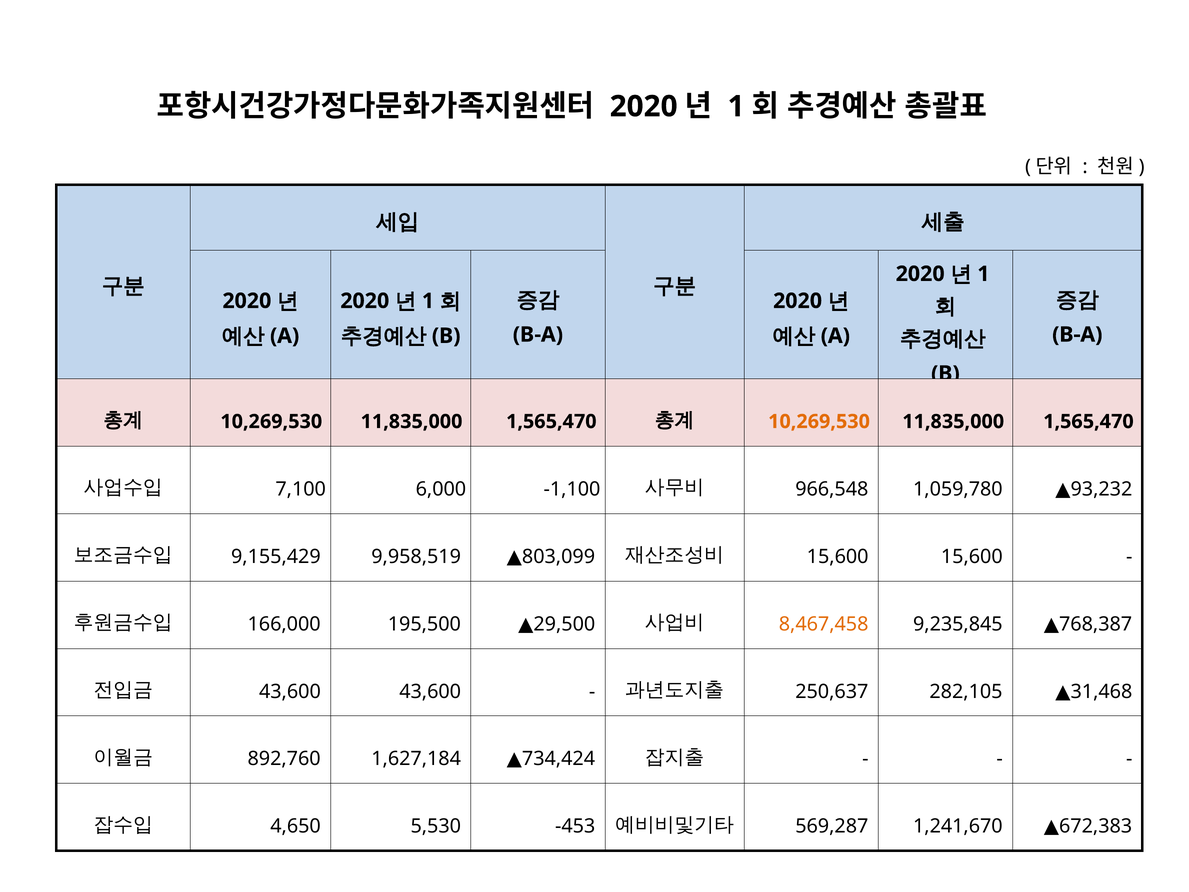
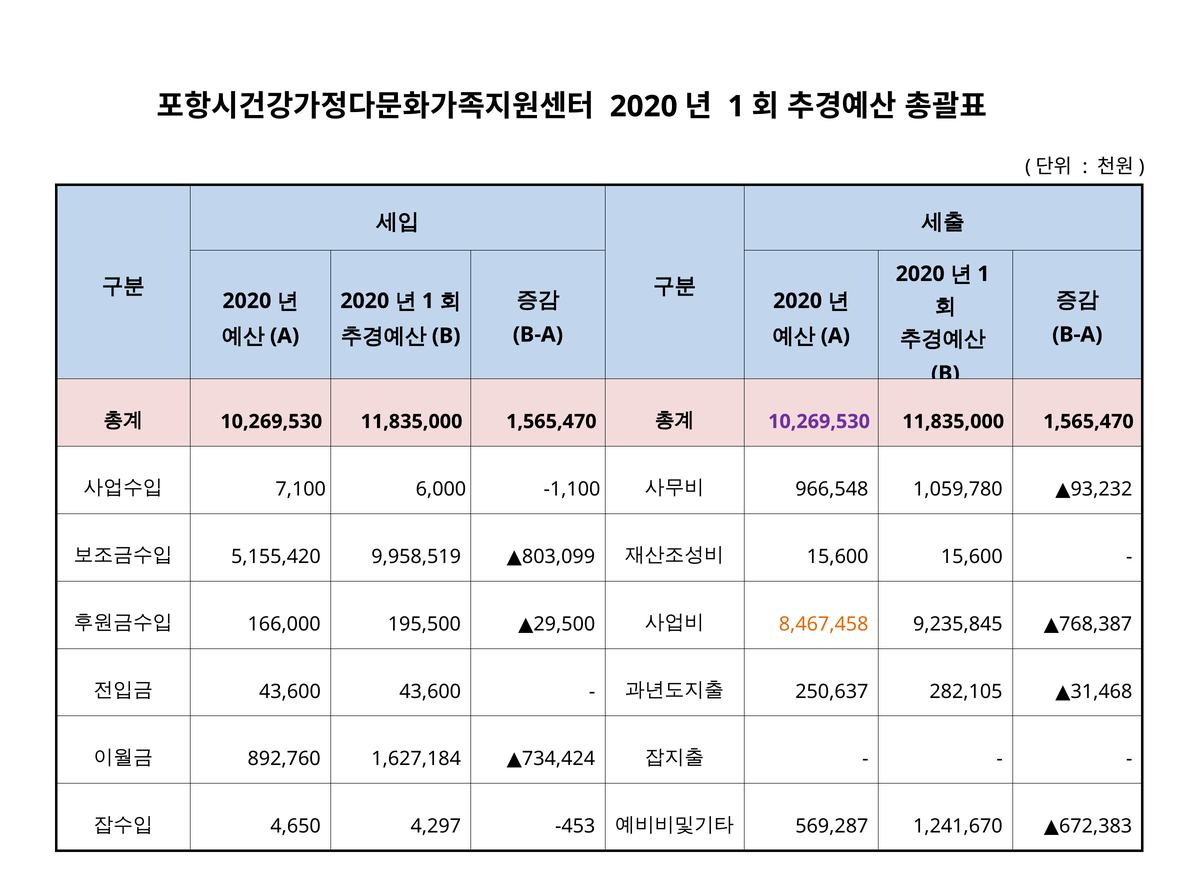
10,269,530 colour: orange -> purple (819, 421)
9,155,429: 9,155,429 -> 5,155,420 (276, 556)
5,530: 5,530 -> 4,297 (436, 826)
